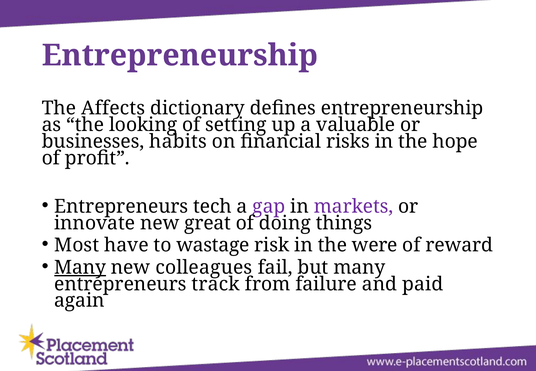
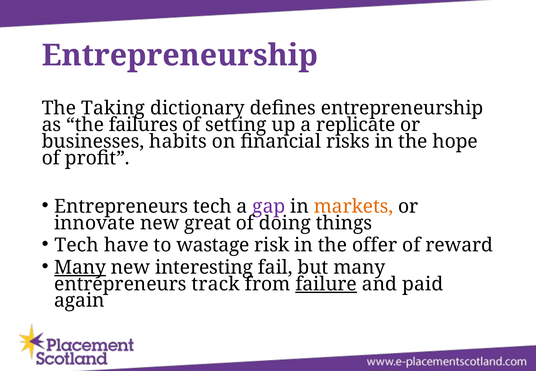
Affects: Affects -> Taking (113, 108)
looking: looking -> failures (143, 125)
valuable: valuable -> replicate (356, 125)
markets colour: purple -> orange (354, 207)
Most: Most -> Tech (77, 245)
were: were -> offer (375, 245)
colleagues: colleagues -> interesting (204, 267)
failure underline: none -> present (326, 284)
